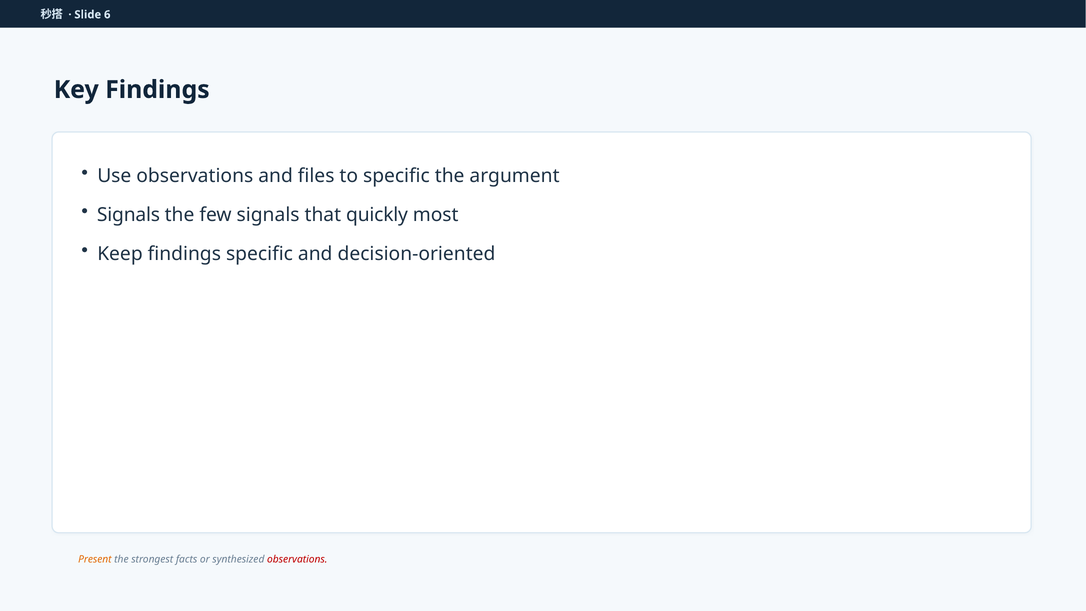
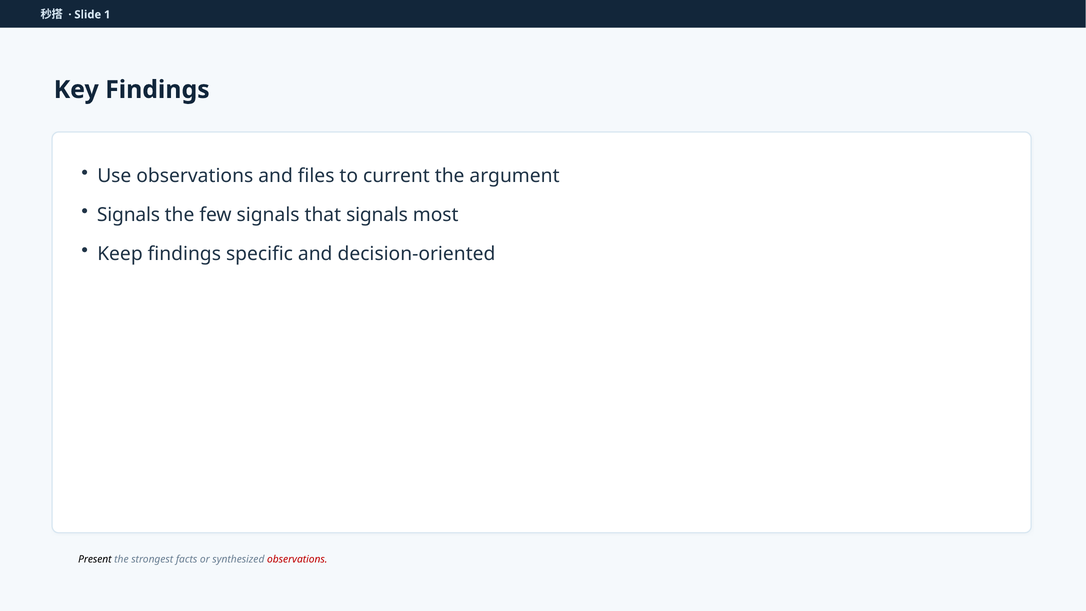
6: 6 -> 1 (107, 15)
to specific: specific -> current (396, 176)
that quickly: quickly -> signals (377, 215)
Present colour: orange -> black (95, 559)
